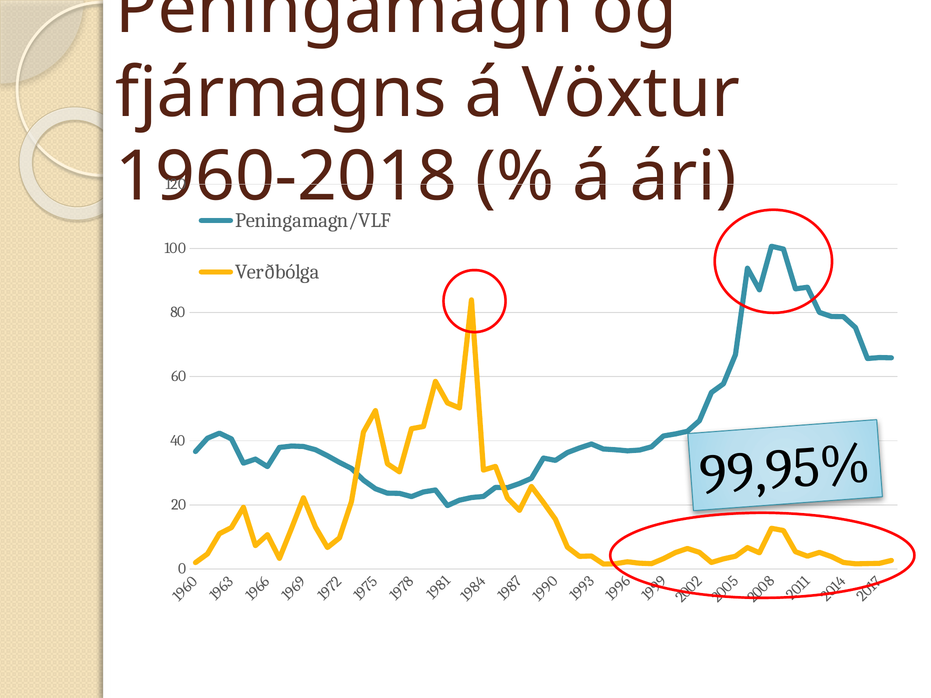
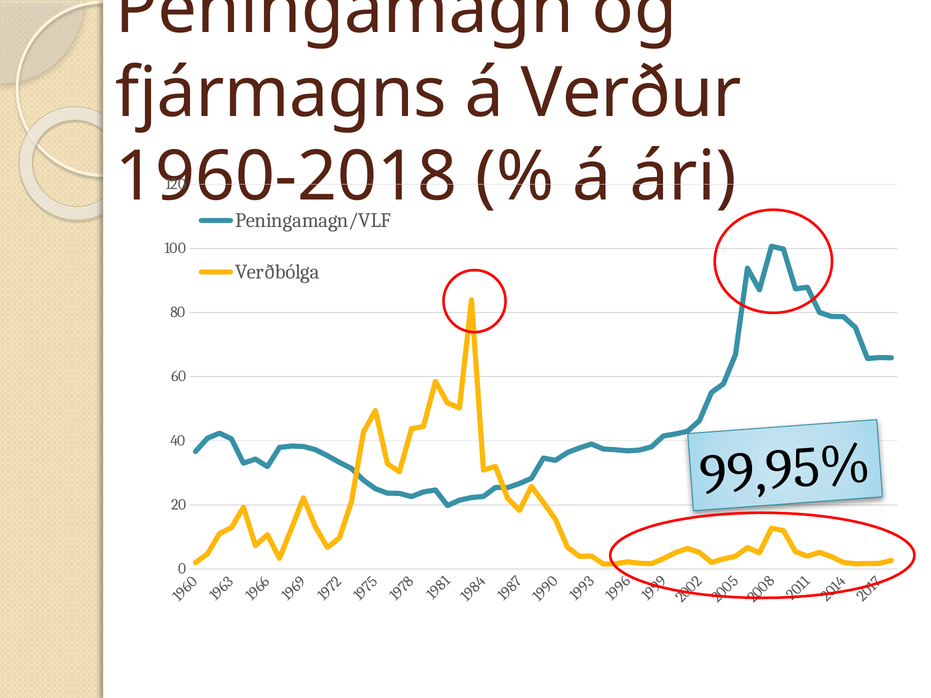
Vöxtur: Vöxtur -> Verður (631, 93)
